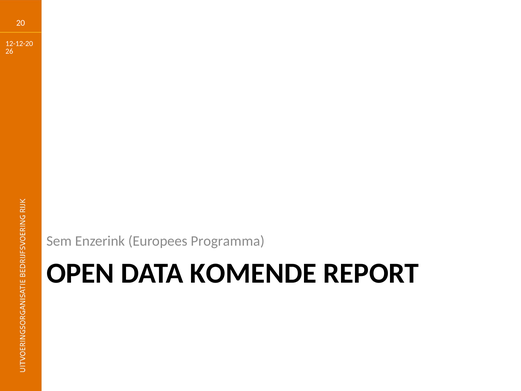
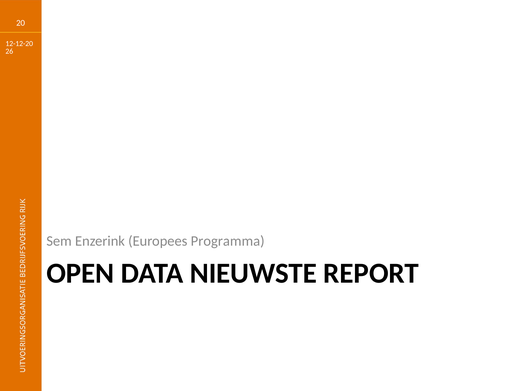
KOMENDE: KOMENDE -> NIEUWSTE (253, 273)
